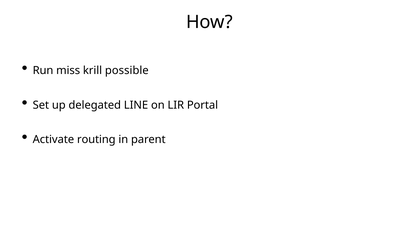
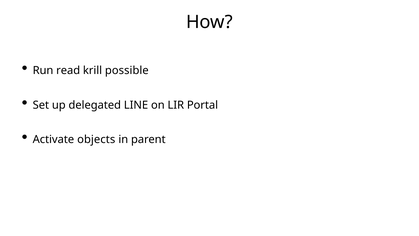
miss: miss -> read (68, 70)
routing: routing -> objects (96, 139)
